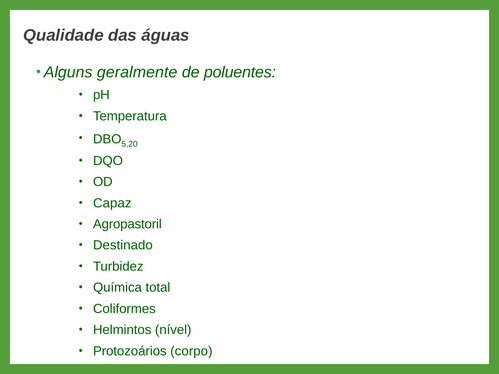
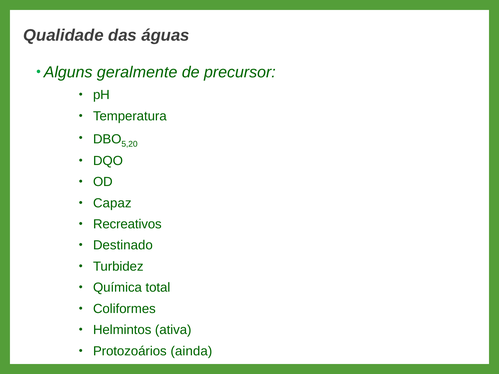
poluentes: poluentes -> precursor (240, 72)
Agropastoril: Agropastoril -> Recreativos (127, 224)
nível: nível -> ativa (173, 330)
corpo: corpo -> ainda (191, 351)
